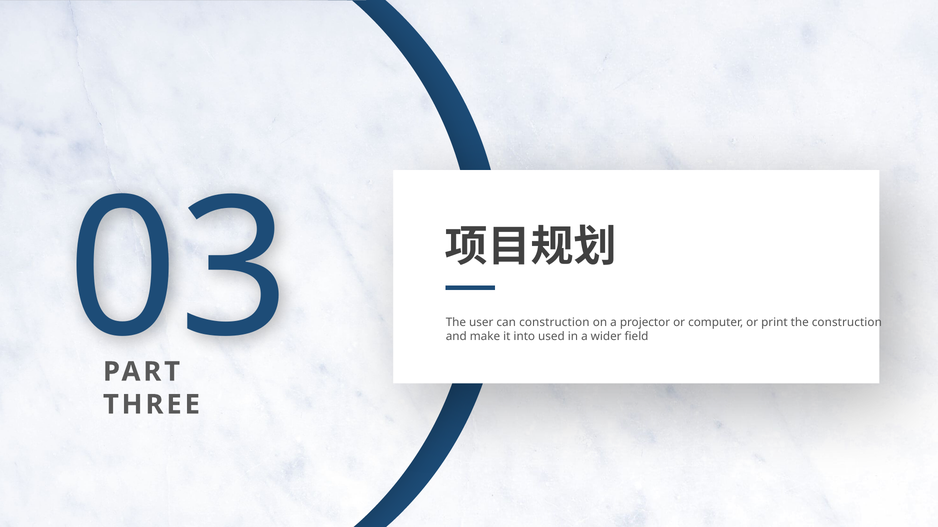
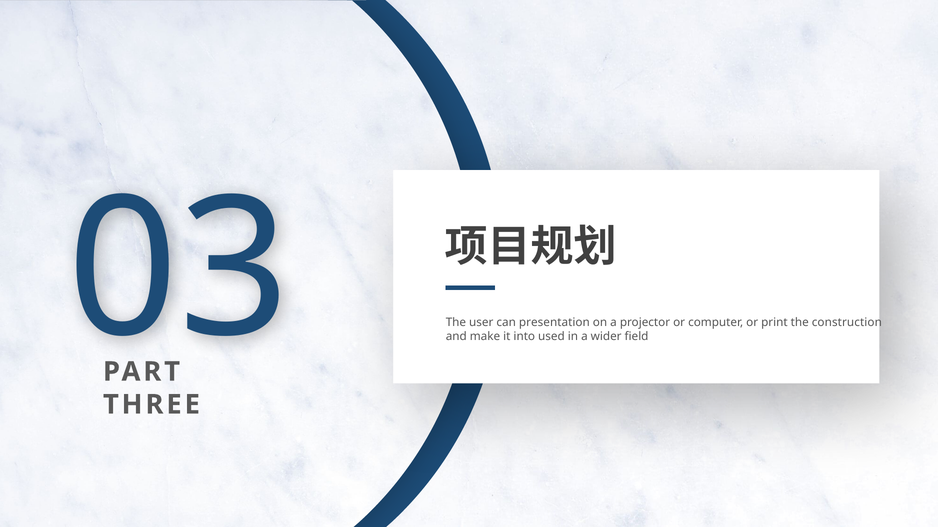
can construction: construction -> presentation (554, 323)
